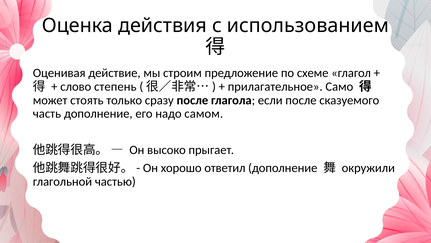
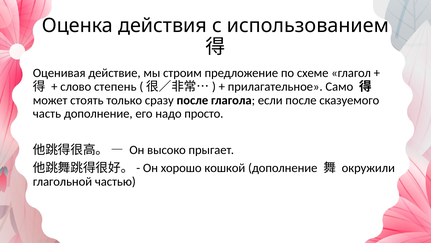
самом: самом -> просто (204, 114)
ответил: ответил -> кошкой (225, 168)
